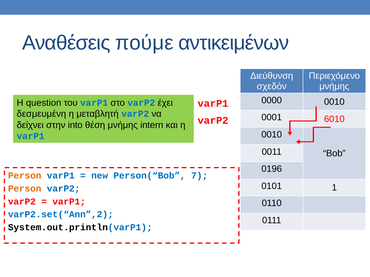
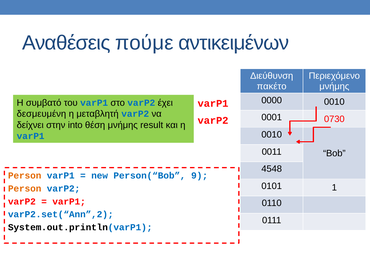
σχεδόν: σχεδόν -> πακέτο (272, 86)
question: question -> συμβατό (44, 103)
6010: 6010 -> 0730 (334, 119)
intern: intern -> result (152, 125)
0196: 0196 -> 4548 (272, 169)
7: 7 -> 9 (199, 176)
